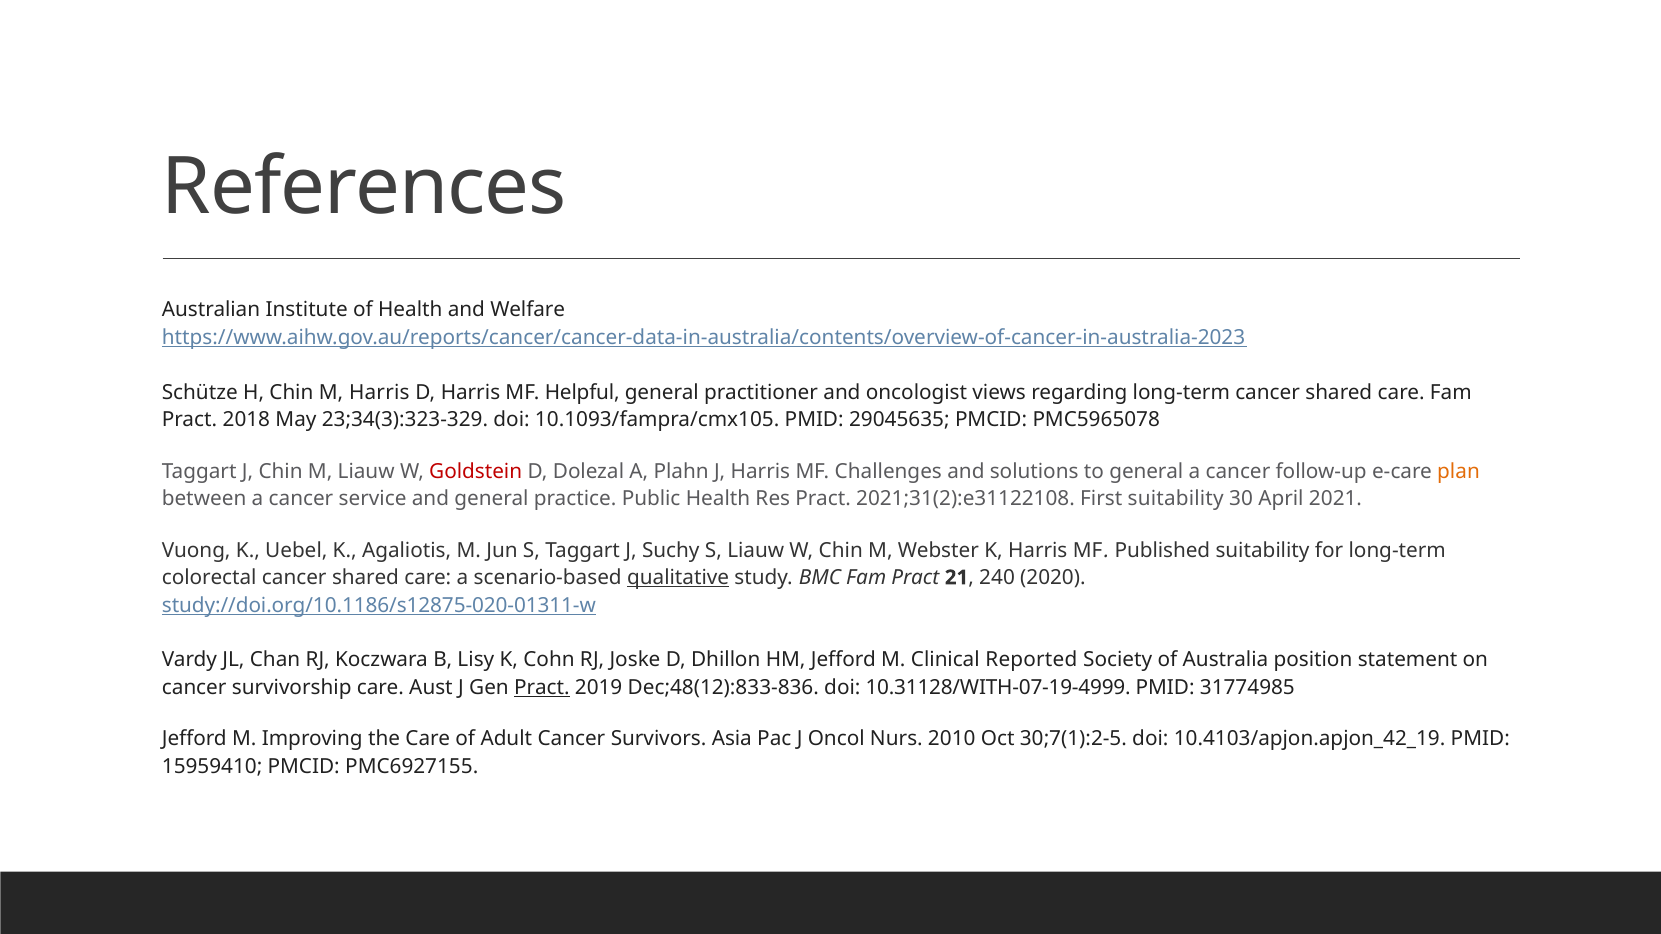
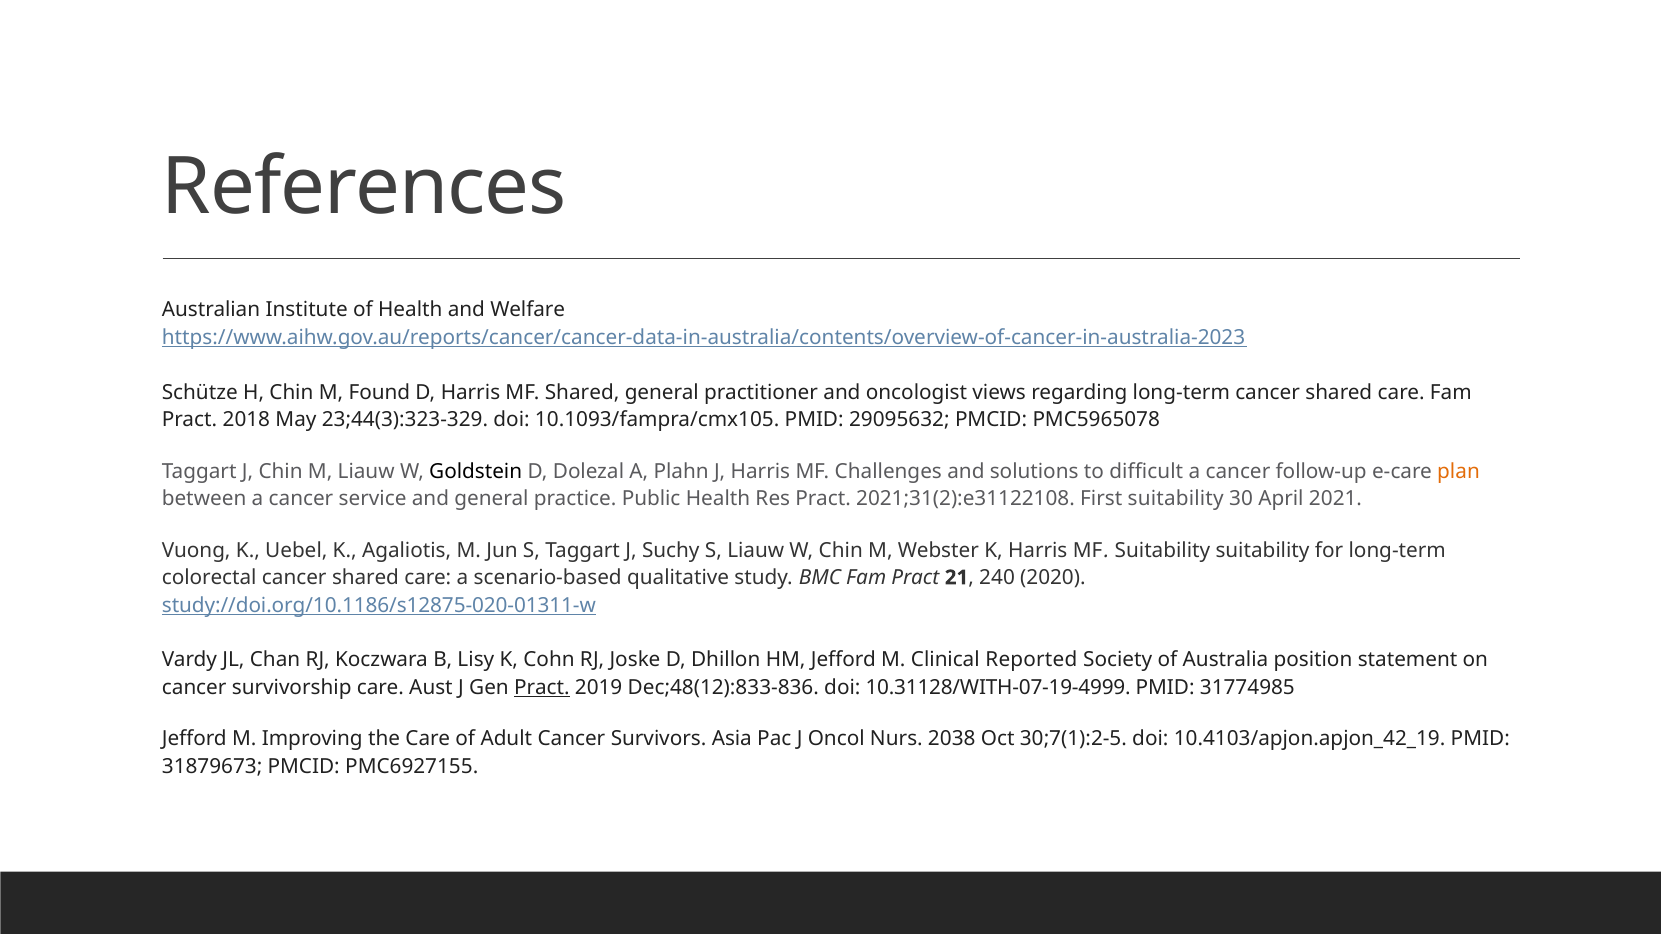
M Harris: Harris -> Found (379, 392)
MF Helpful: Helpful -> Shared (582, 392)
23;34(3):323-329: 23;34(3):323-329 -> 23;44(3):323-329 (405, 420)
29045635: 29045635 -> 29095632 (899, 420)
Goldstein colour: red -> black (476, 471)
to general: general -> difficult (1146, 471)
MF Published: Published -> Suitability (1162, 550)
qualitative underline: present -> none (678, 578)
2010: 2010 -> 2038 (952, 739)
15959410: 15959410 -> 31879673 (212, 767)
